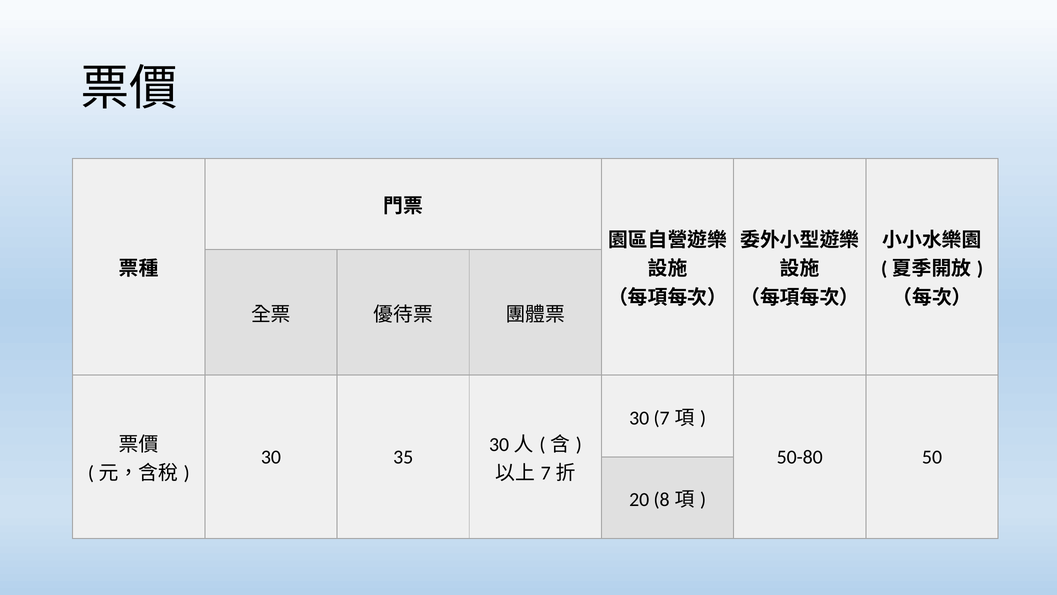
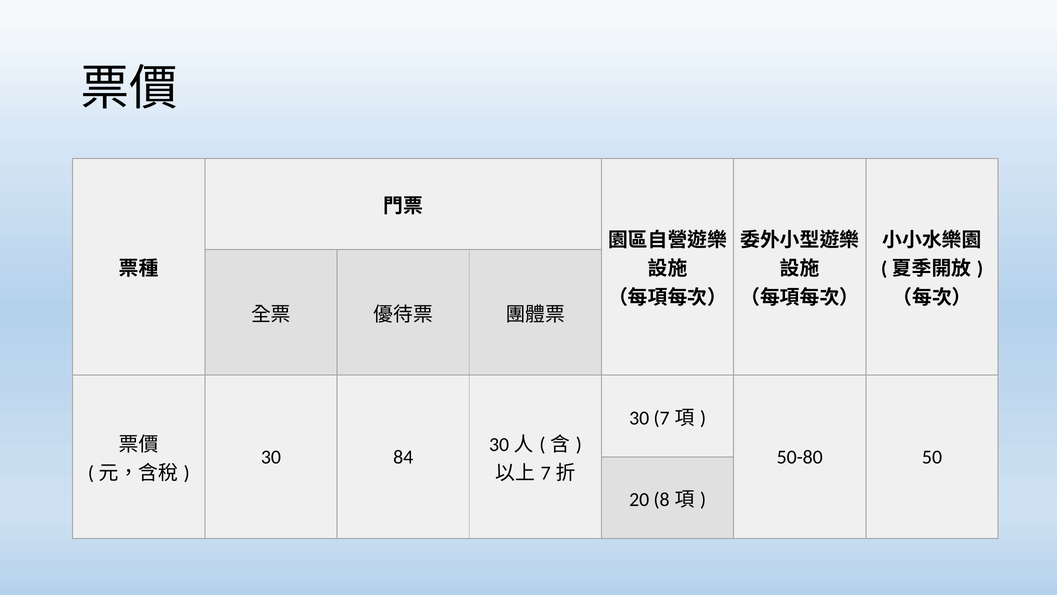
35: 35 -> 84 (403, 457)
